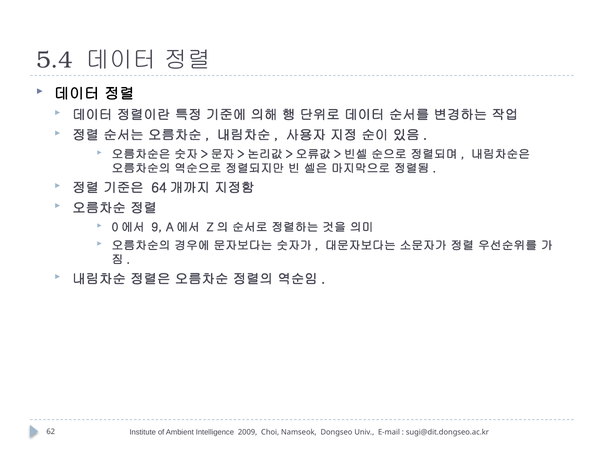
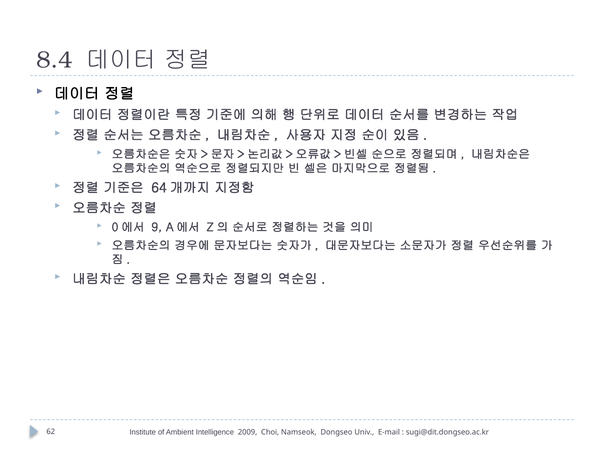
5.4: 5.4 -> 8.4 (54, 60)
